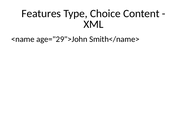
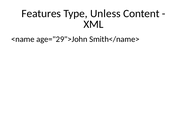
Choice: Choice -> Unless (105, 14)
